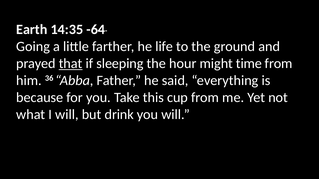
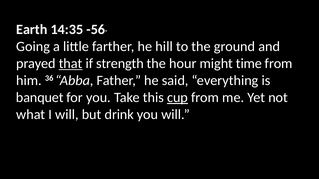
-64: -64 -> -56 (96, 30)
life: life -> hill (164, 47)
sleeping: sleeping -> strength (120, 64)
because: because -> banquet (40, 98)
cup underline: none -> present (178, 98)
